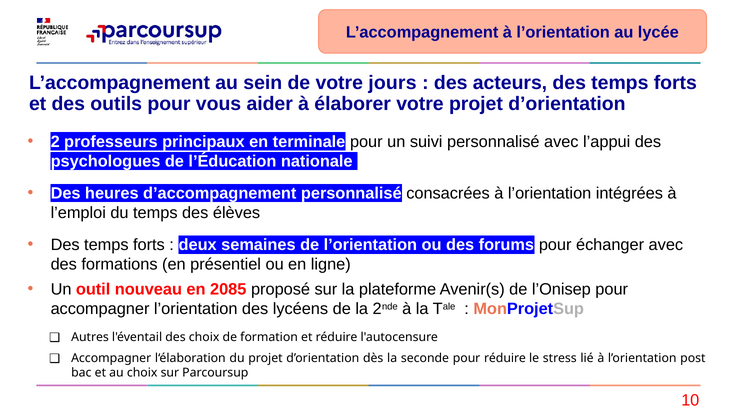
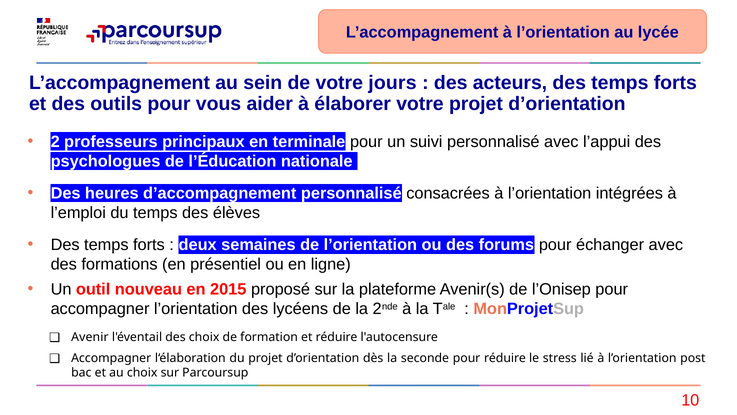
2085: 2085 -> 2015 (228, 289)
Autres: Autres -> Avenir (90, 337)
